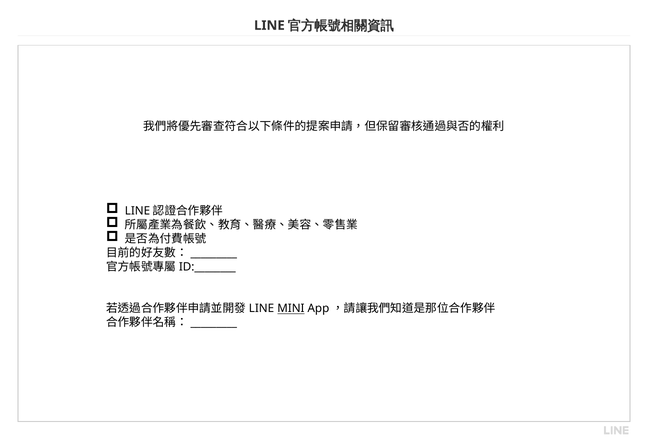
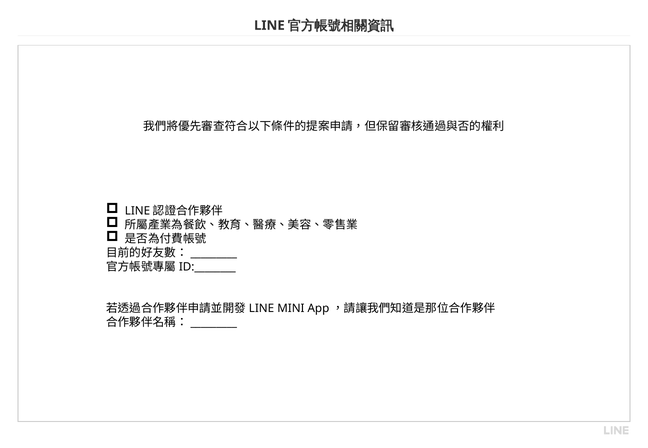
MINI underline: present -> none (291, 309)
